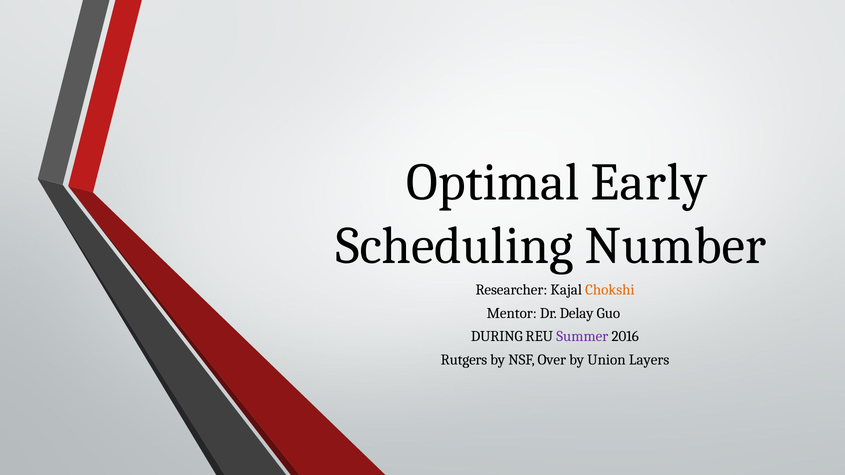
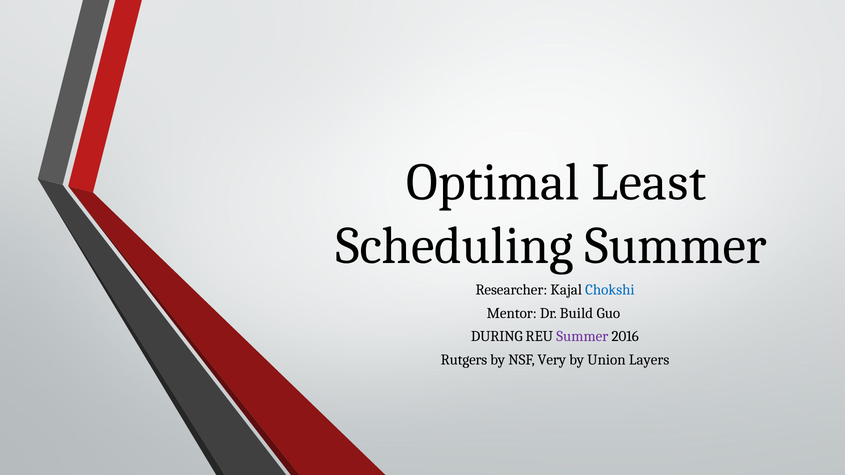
Early: Early -> Least (649, 182)
Scheduling Number: Number -> Summer (676, 246)
Chokshi colour: orange -> blue (610, 290)
Delay: Delay -> Build (576, 313)
Over: Over -> Very (552, 360)
